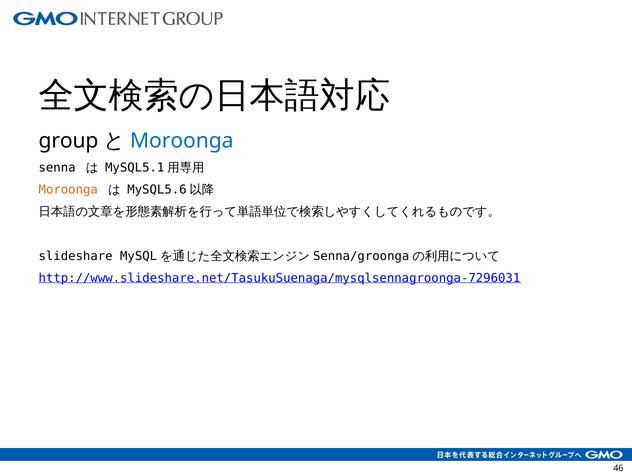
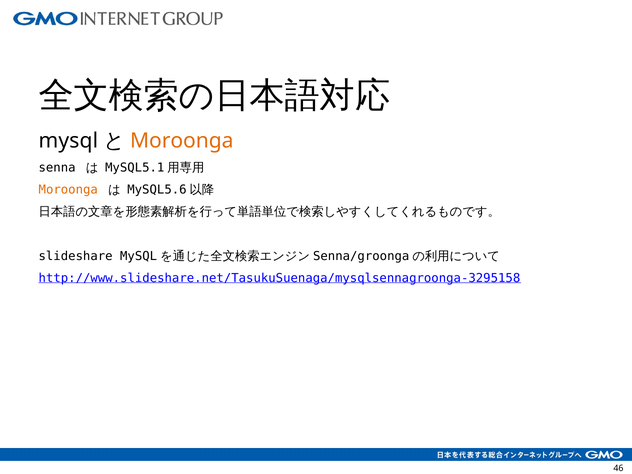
group: group -> mysql (68, 141)
Moroonga colour: blue -> orange (182, 141)
http://www.slideshare.net/TasukuSuenaga/mysqlsennagroonga-7296031: http://www.slideshare.net/TasukuSuenaga/mysqlsennagroonga-7296031 -> http://www.slideshare.net/TasukuSuenaga/mysqlsennagroonga-3295158 (279, 278)
